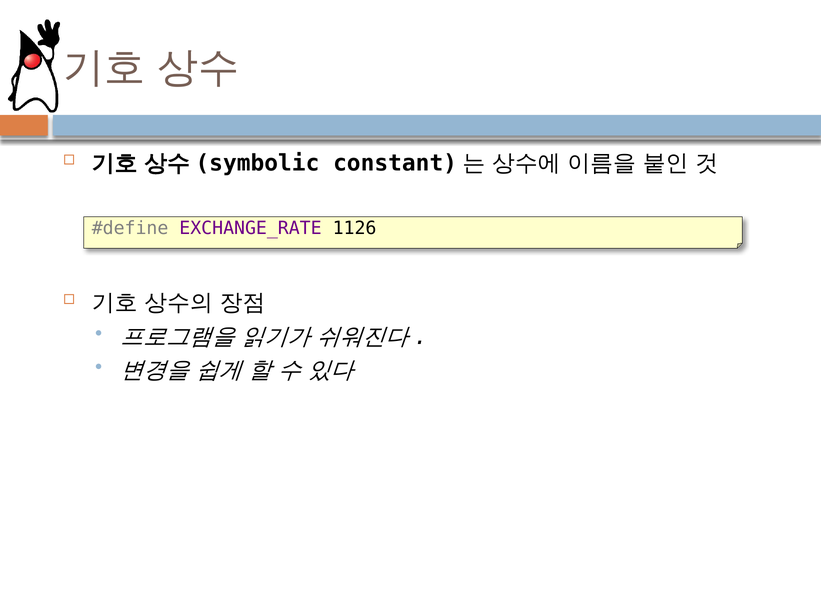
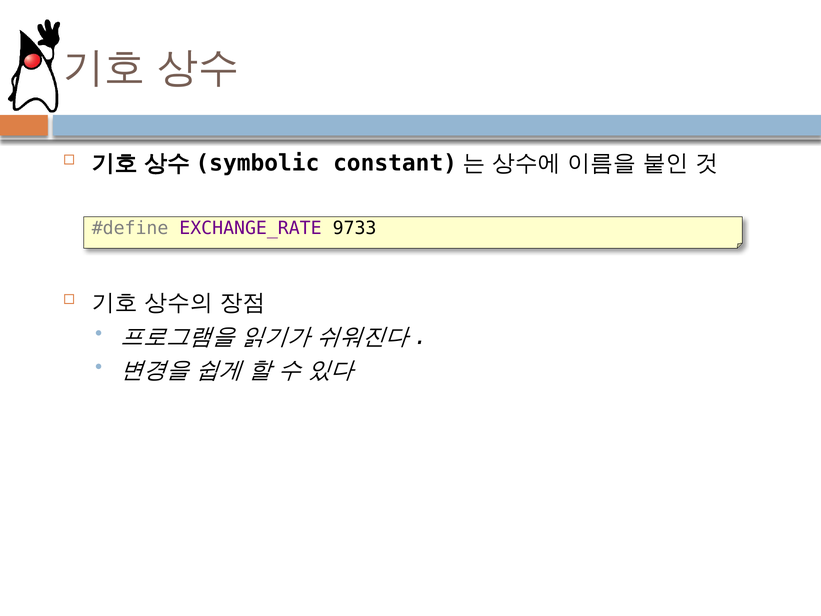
1126: 1126 -> 9733 (355, 228)
